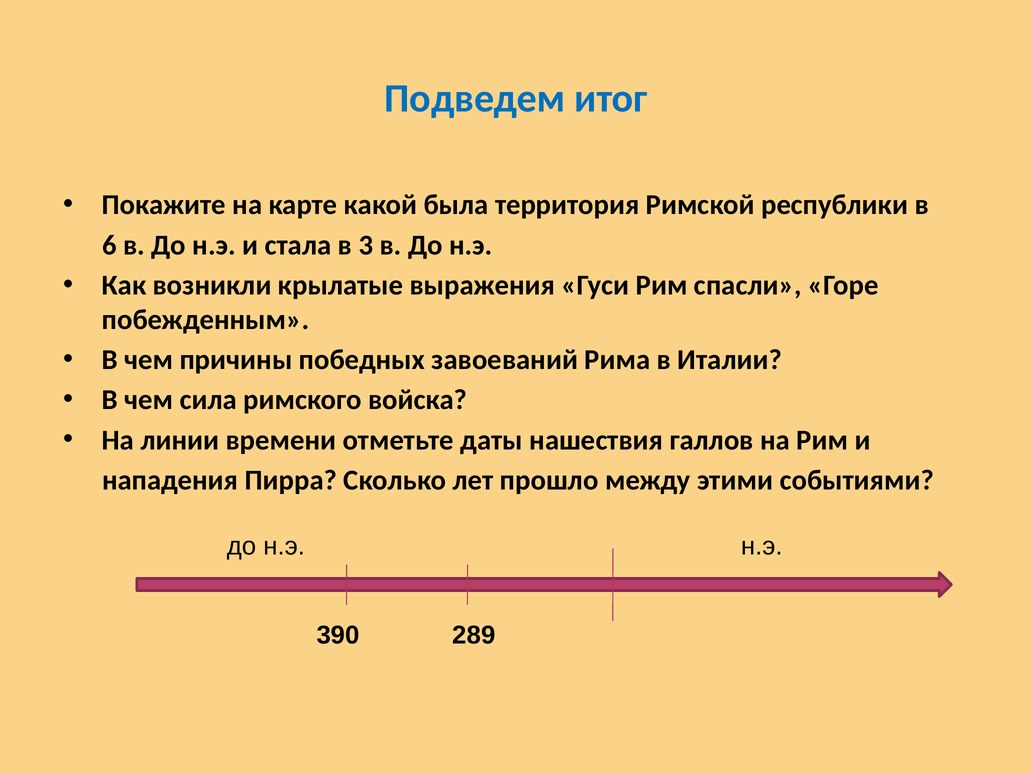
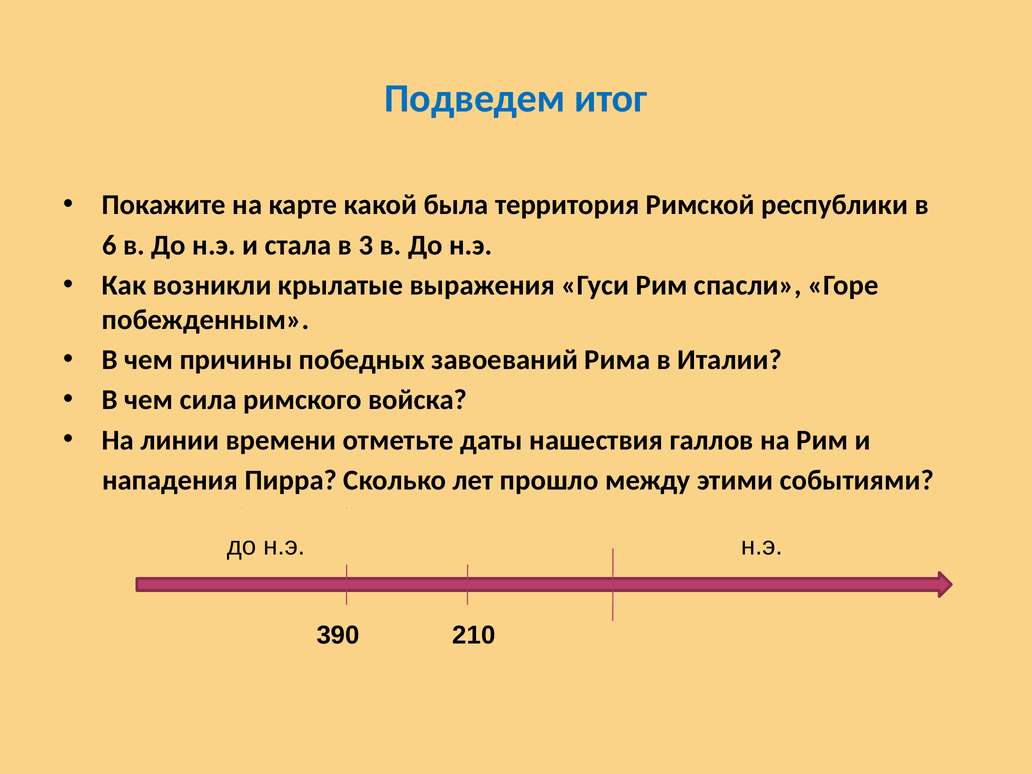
289: 289 -> 210 (474, 635)
